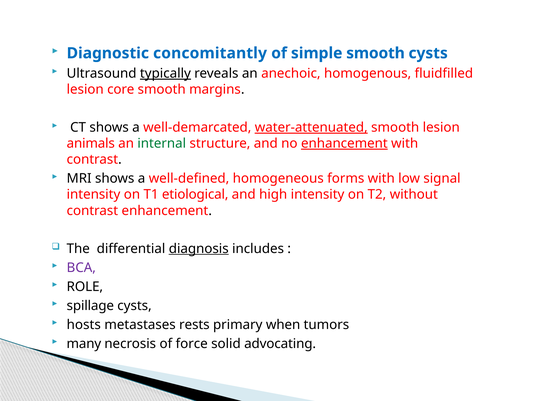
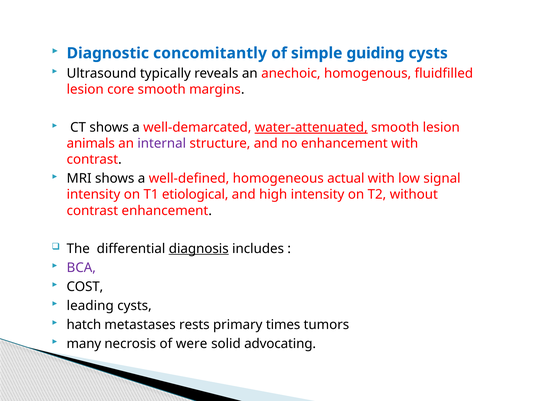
simple smooth: smooth -> guiding (376, 53)
typically underline: present -> none (165, 73)
internal colour: green -> purple (162, 143)
enhancement underline: present -> none (344, 143)
forms: forms -> actual (346, 178)
ROLE: ROLE -> COST (85, 286)
spillage: spillage -> leading (90, 305)
hosts: hosts -> hatch (84, 324)
when: when -> times (283, 324)
force: force -> were (192, 343)
